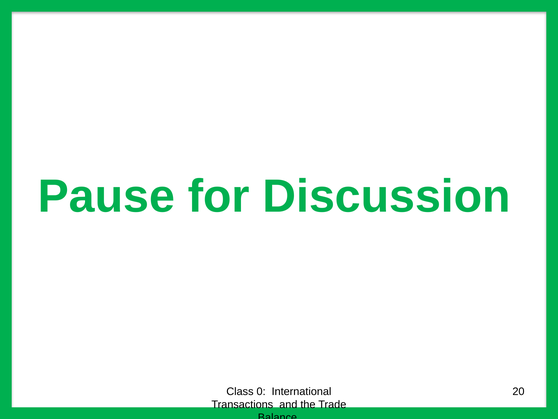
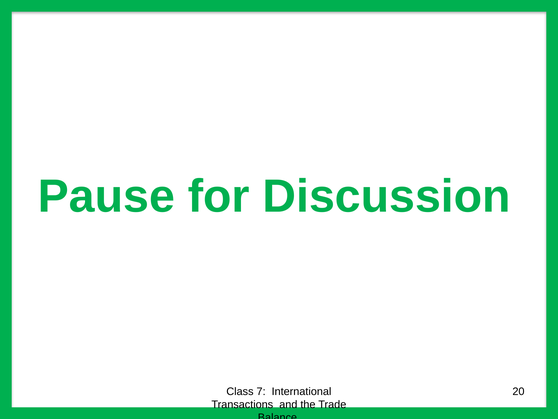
0: 0 -> 7 (261, 391)
